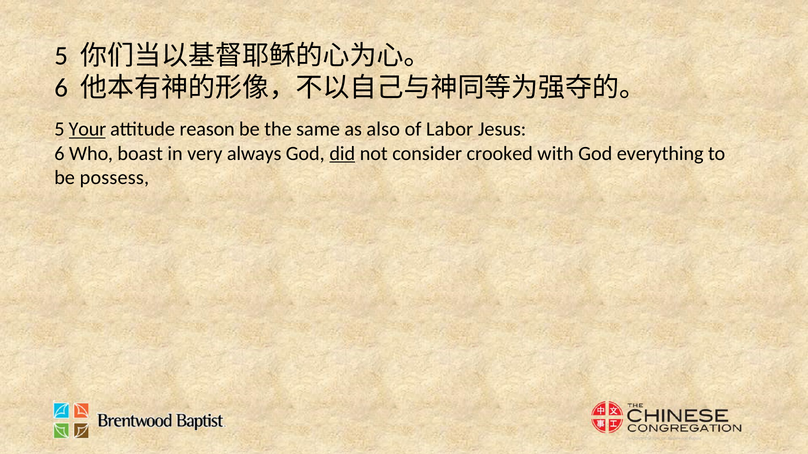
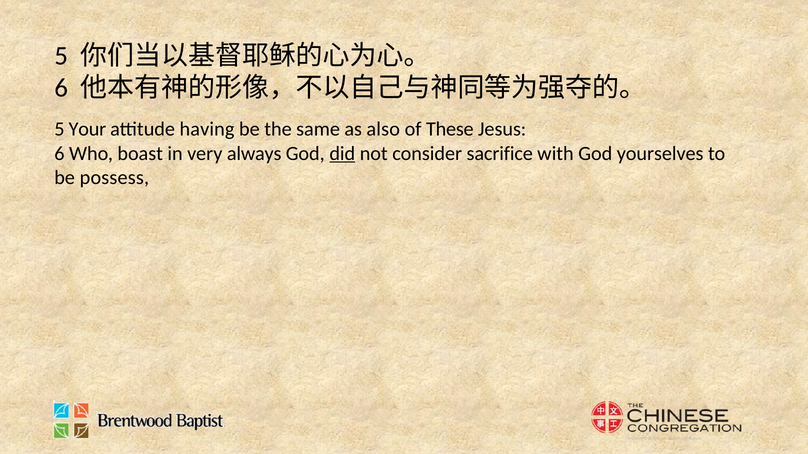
Your underline: present -> none (87, 129)
reason: reason -> having (207, 129)
Labor: Labor -> These (450, 129)
crooked: crooked -> sacrifice (500, 154)
everything: everything -> yourselves (660, 154)
